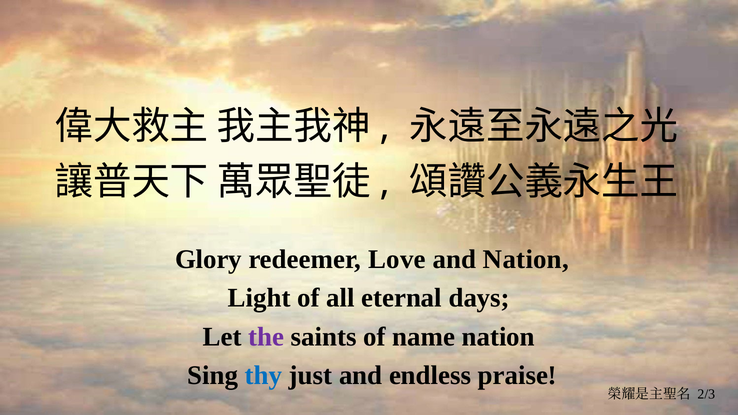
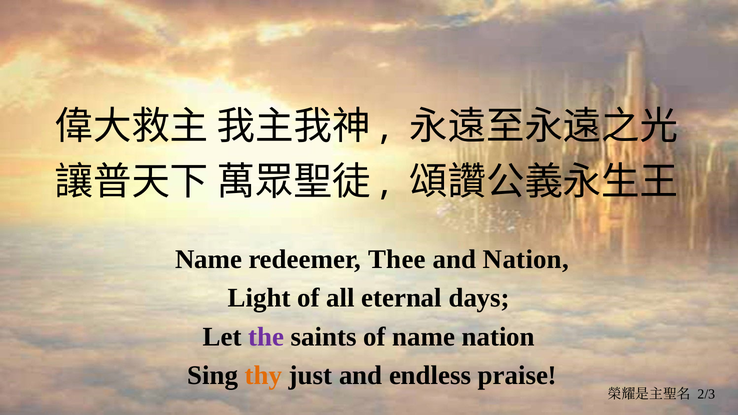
Glory: Glory -> Name (209, 259)
Love: Love -> Thee (397, 259)
thy colour: blue -> orange (264, 376)
